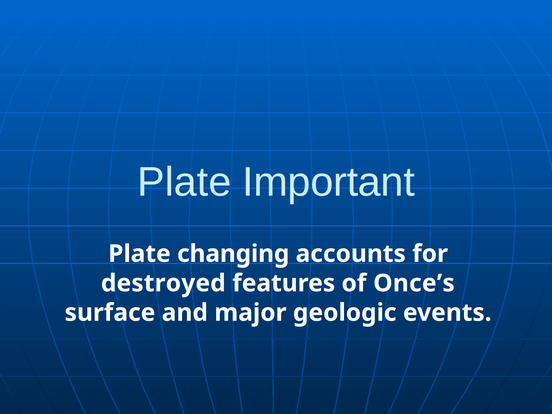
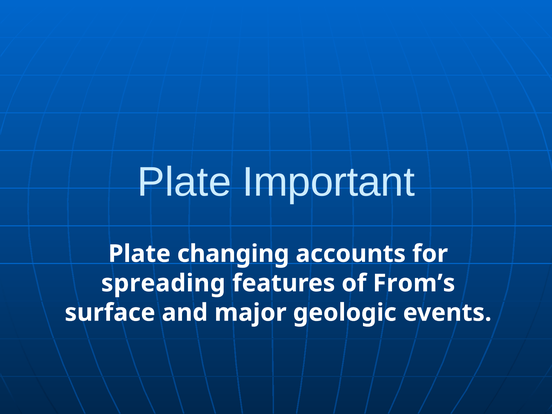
destroyed: destroyed -> spreading (163, 283)
Once’s: Once’s -> From’s (414, 283)
